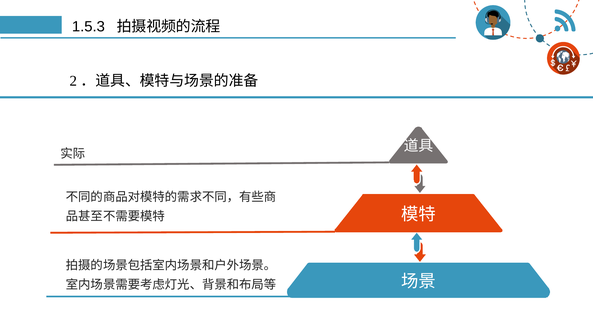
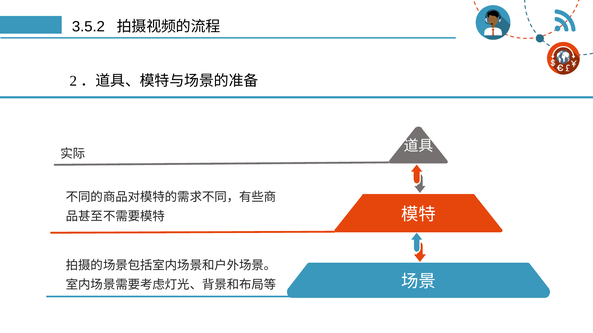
1.5.3: 1.5.3 -> 3.5.2 (88, 27)
